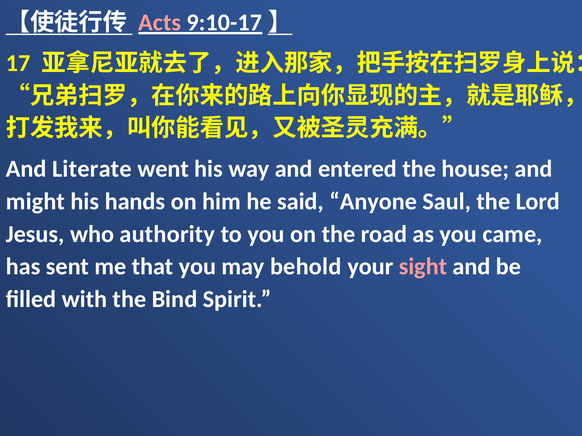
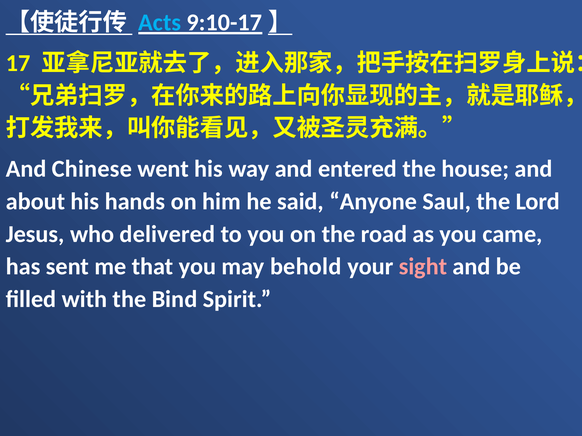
Acts colour: pink -> light blue (160, 23)
Literate: Literate -> Chinese (92, 169)
might: might -> about (36, 202)
authority: authority -> delivered (167, 234)
